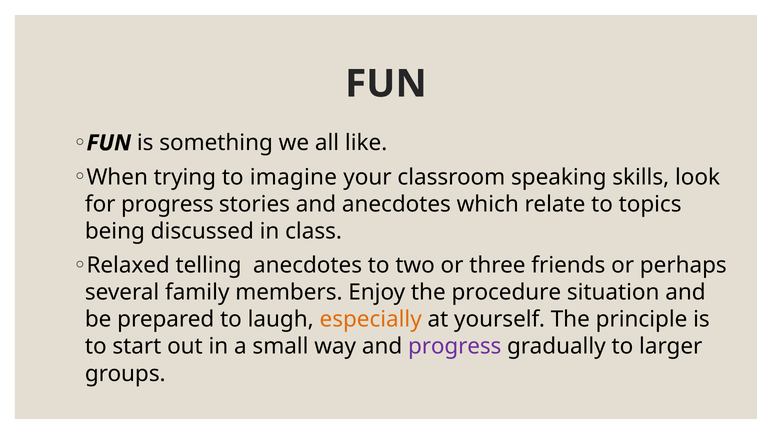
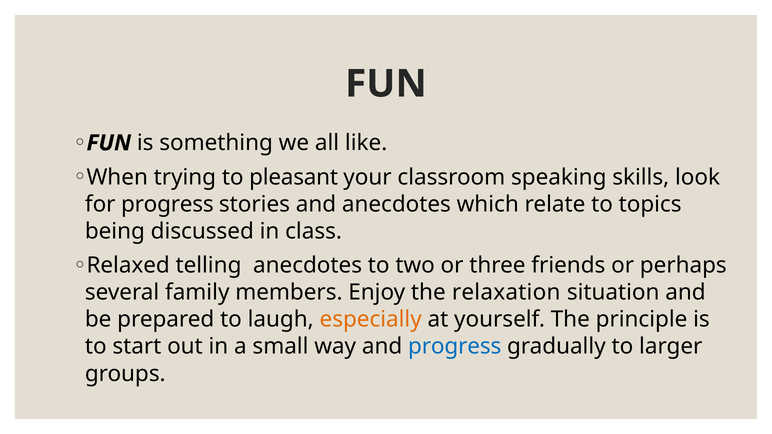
imagine: imagine -> pleasant (294, 177)
procedure: procedure -> relaxation (506, 293)
progress colour: purple -> blue (455, 347)
